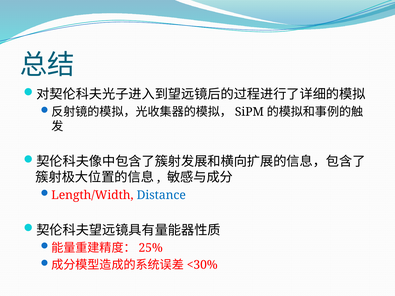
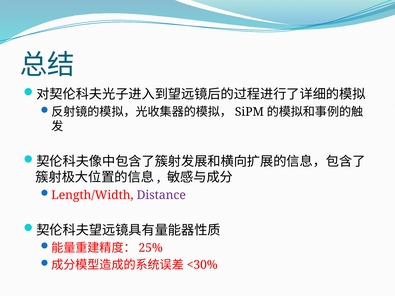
Distance colour: blue -> purple (161, 195)
